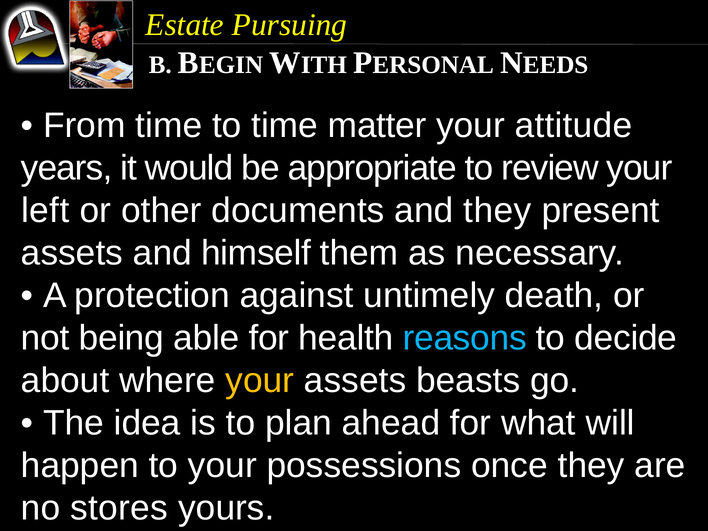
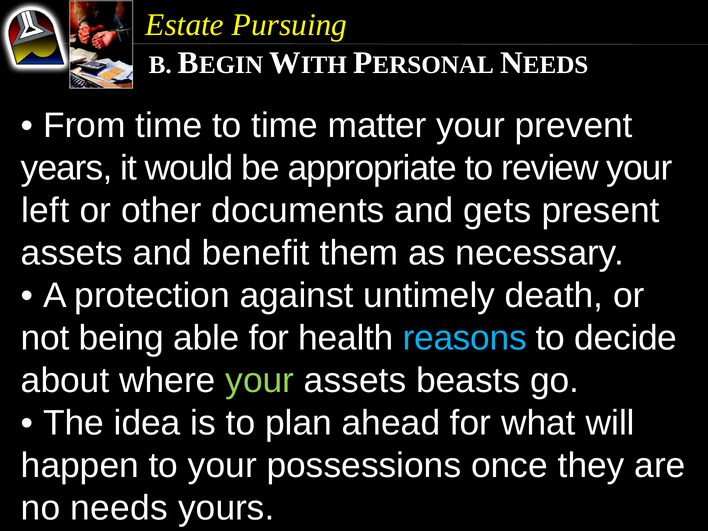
attitude: attitude -> prevent (574, 126)
and they: they -> gets (497, 211)
himself: himself -> benefit (256, 253)
your colour: yellow -> light green (260, 380)
stores: stores -> needs (119, 508)
